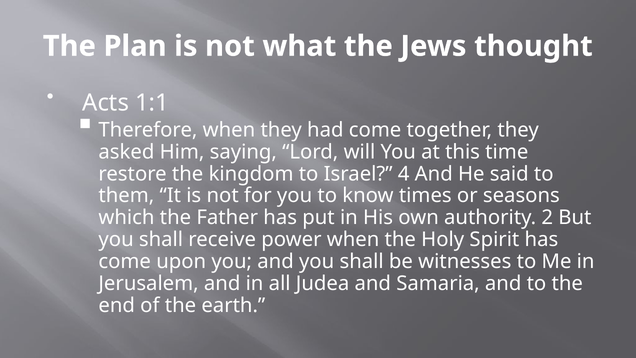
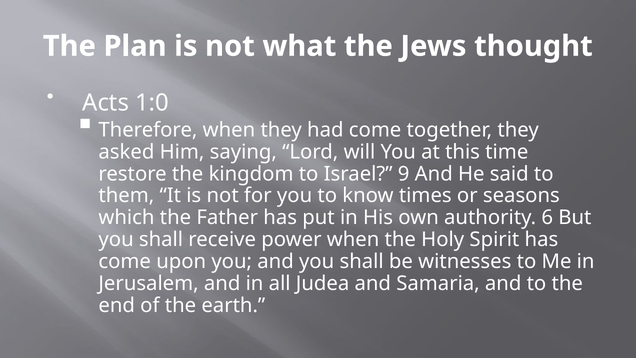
1:1: 1:1 -> 1:0 (152, 103)
4: 4 -> 9 (404, 174)
2: 2 -> 6 (547, 218)
